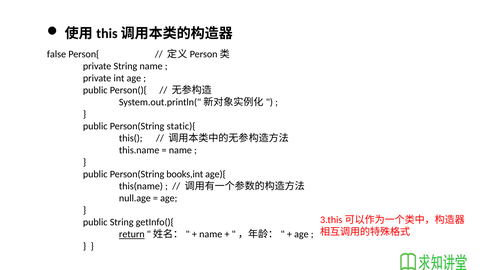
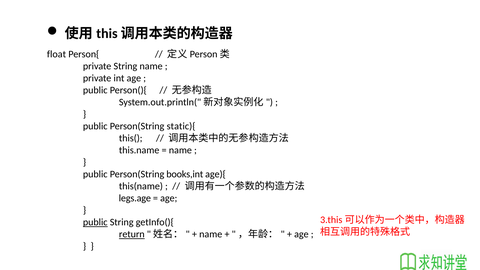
false: false -> float (56, 54)
null.age: null.age -> legs.age (135, 198)
public underline: none -> present (95, 222)
